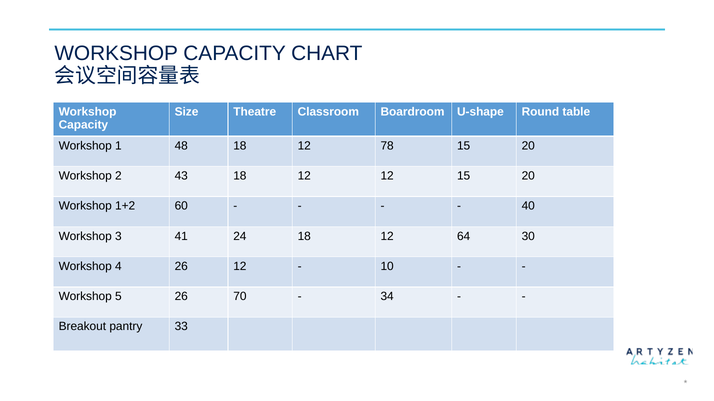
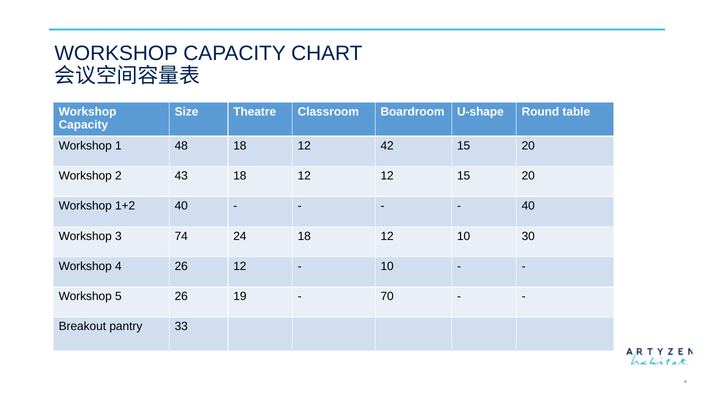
78: 78 -> 42 (387, 146)
1+2 60: 60 -> 40 (181, 206)
41: 41 -> 74 (181, 237)
12 64: 64 -> 10 (464, 237)
70: 70 -> 19 (240, 297)
34: 34 -> 70 (387, 297)
